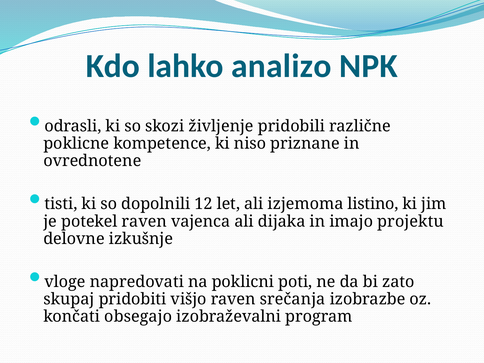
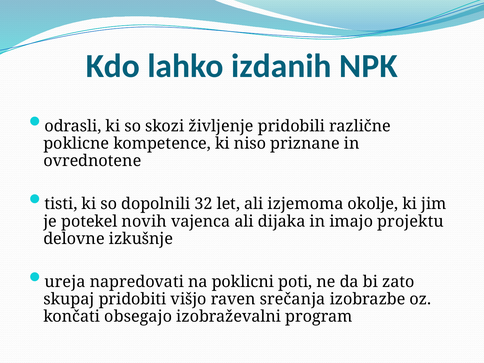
analizo: analizo -> izdanih (281, 66)
12: 12 -> 32 (204, 204)
listino: listino -> okolje (373, 204)
potekel raven: raven -> novih (144, 221)
vloge: vloge -> ureja (65, 282)
